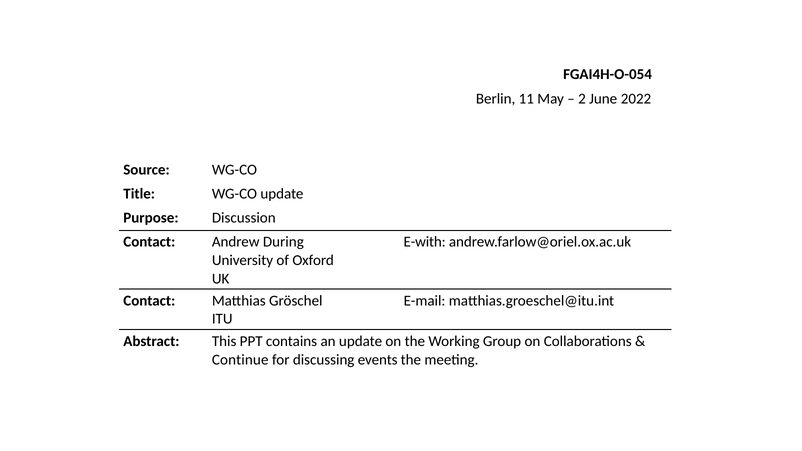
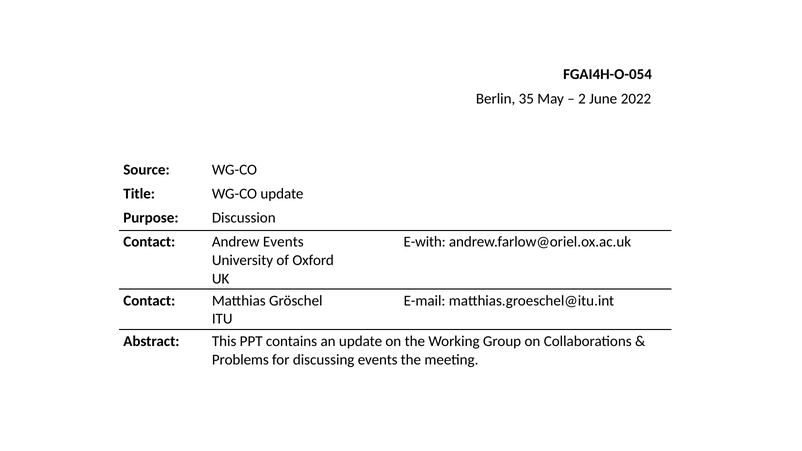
11: 11 -> 35 (526, 99)
Andrew During: During -> Events (283, 242)
Continue: Continue -> Problems (240, 360)
